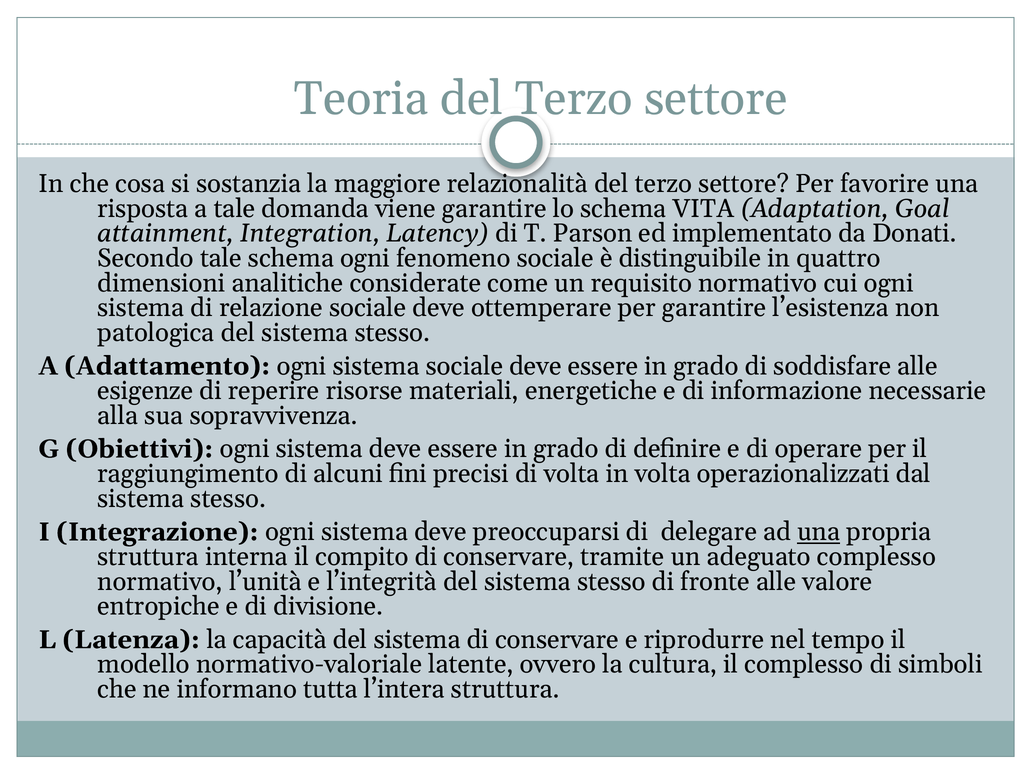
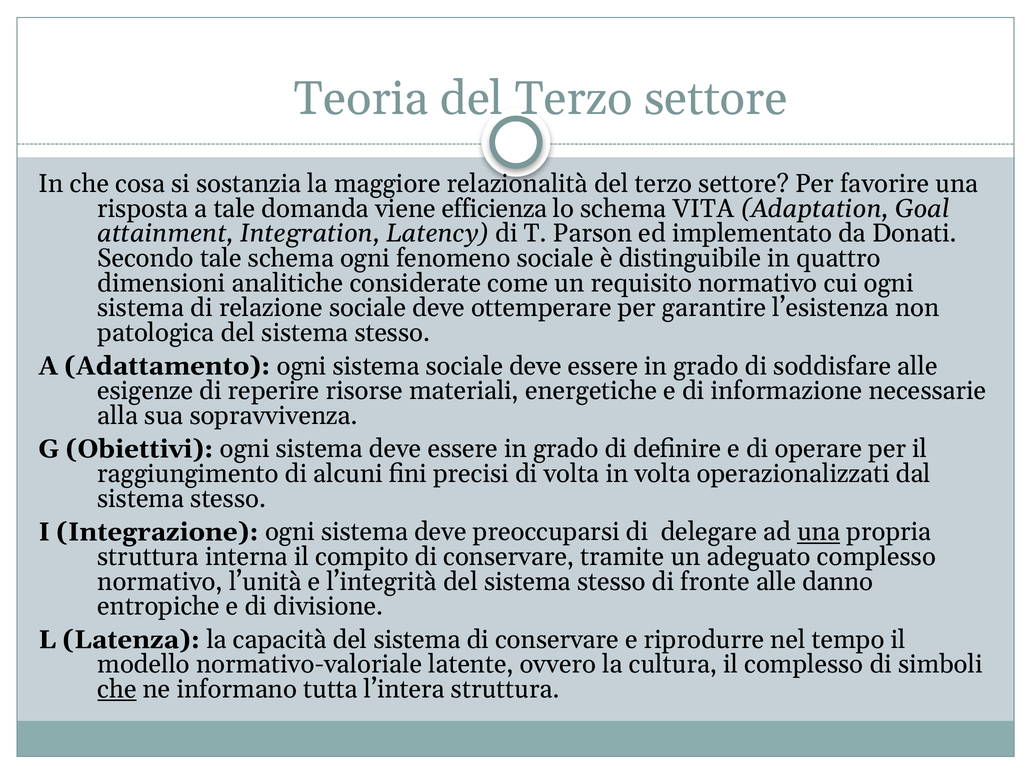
viene garantire: garantire -> efficienza (494, 209)
valore: valore -> danno (838, 582)
che underline: none -> present (117, 689)
